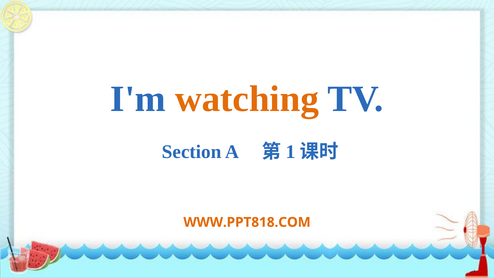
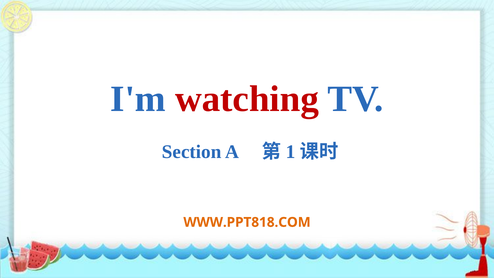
watching colour: orange -> red (247, 99)
